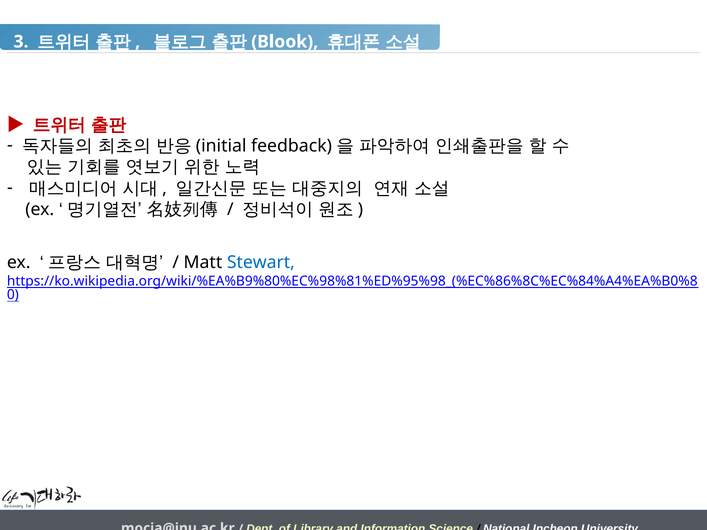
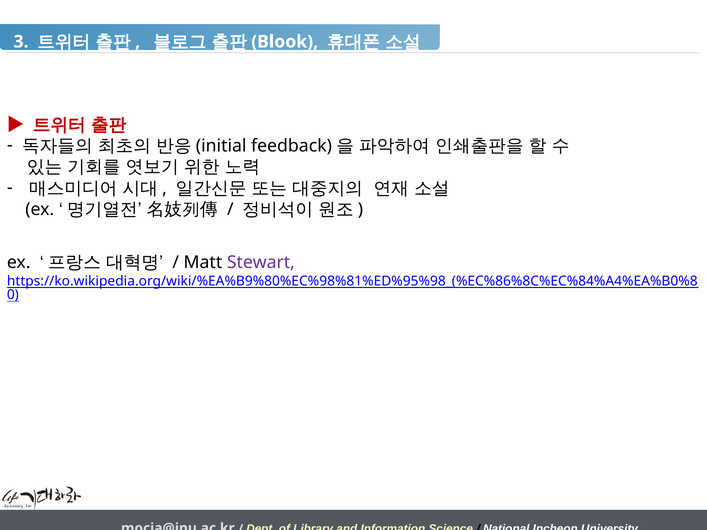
Stewart colour: blue -> purple (261, 263)
